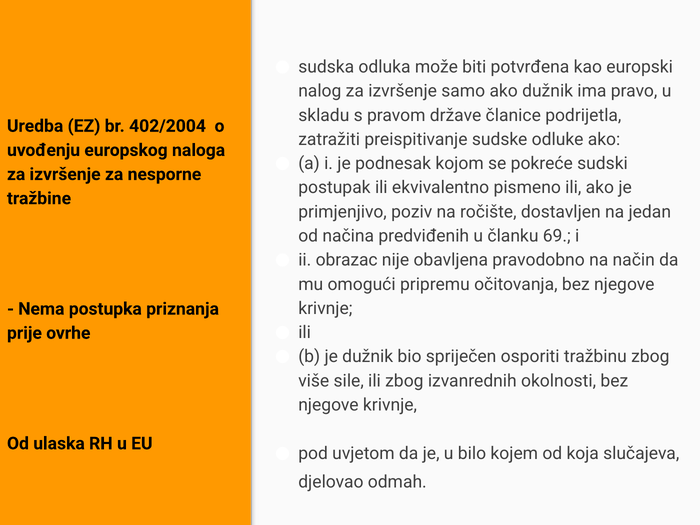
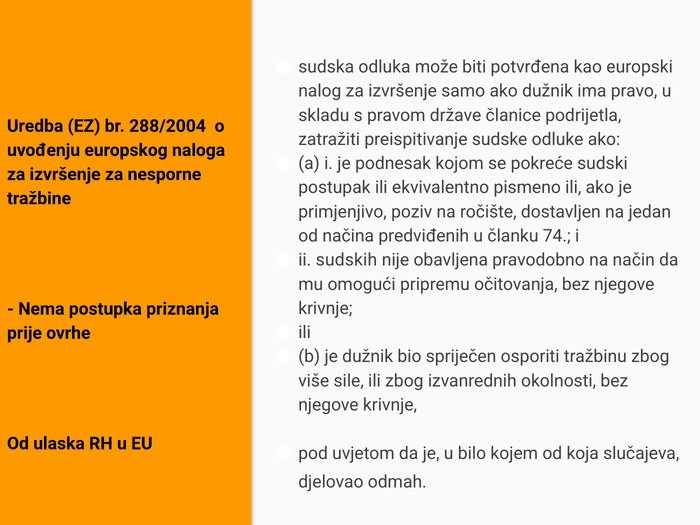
402/2004: 402/2004 -> 288/2004 (168, 126)
69: 69 -> 74 (557, 236)
obrazac: obrazac -> sudskih (346, 260)
